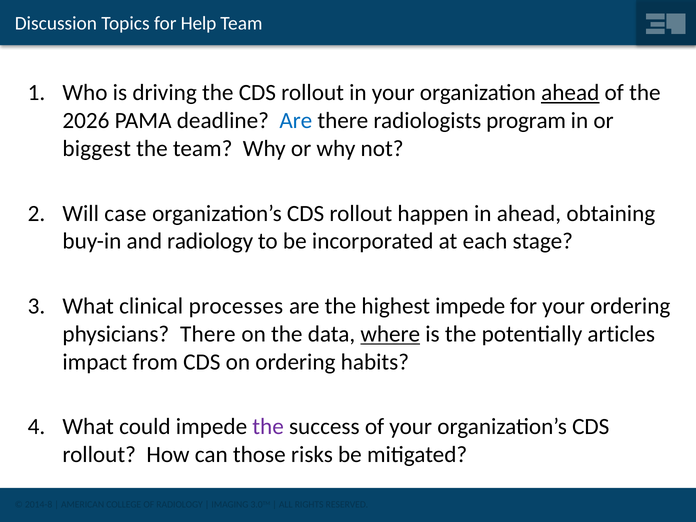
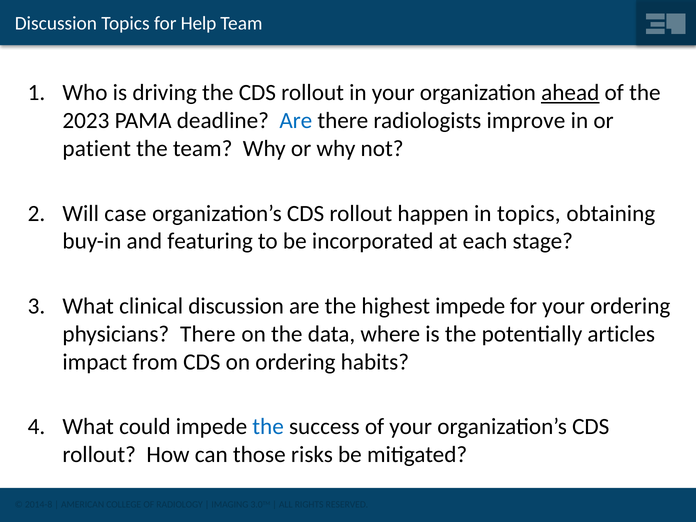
2026: 2026 -> 2023 (86, 121)
program: program -> improve (526, 121)
biggest: biggest -> patient (97, 148)
in ahead: ahead -> topics (529, 213)
and radiology: radiology -> featuring (210, 241)
clinical processes: processes -> discussion (236, 306)
where underline: present -> none (390, 334)
the colour: purple -> blue (268, 427)
